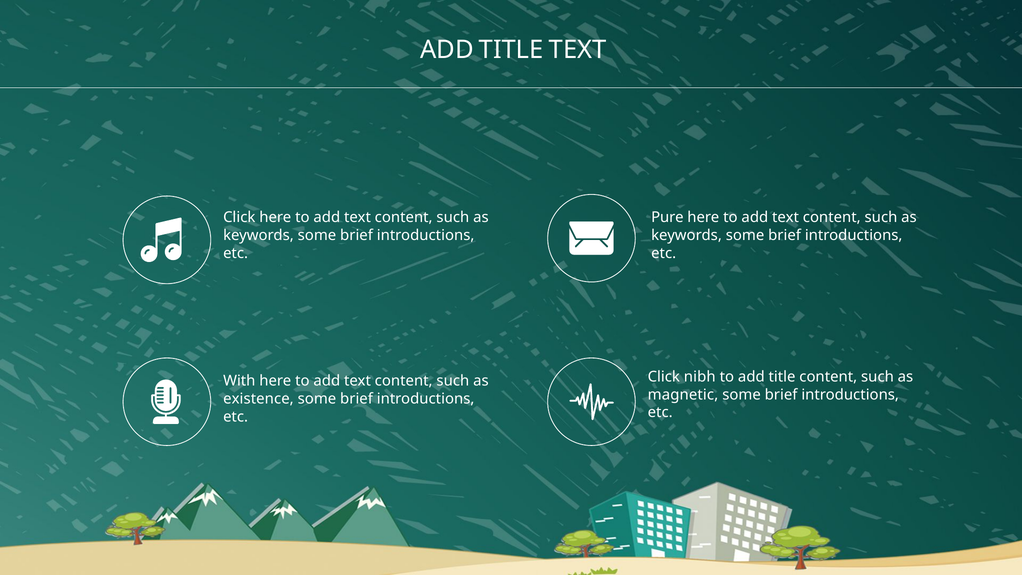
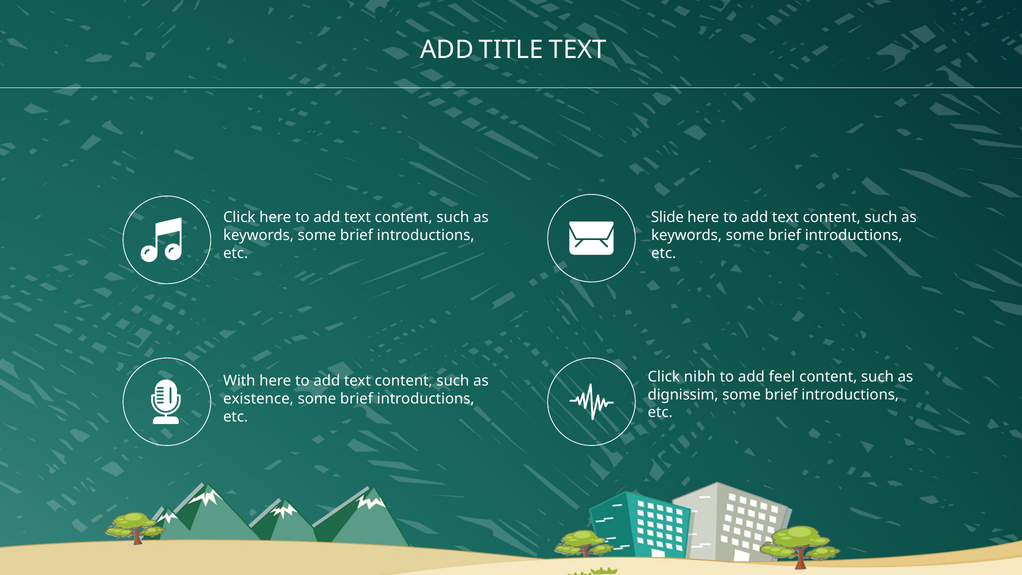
Pure: Pure -> Slide (667, 217)
to add title: title -> feel (782, 377)
magnetic: magnetic -> dignissim (683, 395)
